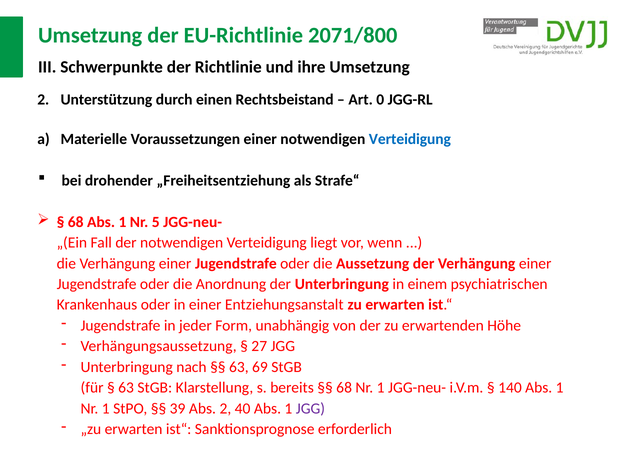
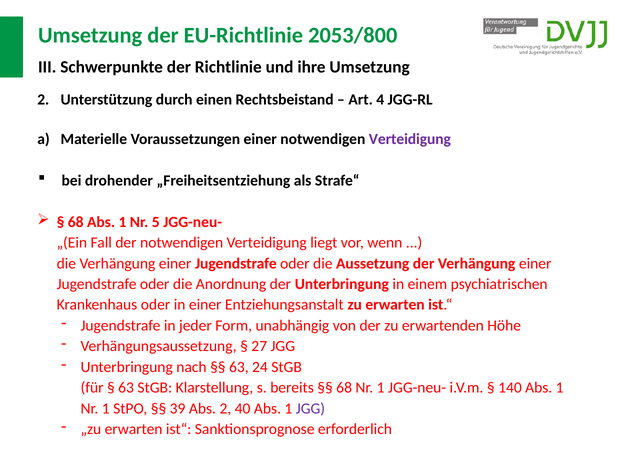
2071/800: 2071/800 -> 2053/800 (353, 35)
0: 0 -> 4 (380, 100)
Verteidigung colour: blue -> purple (410, 139)
69: 69 -> 24 (260, 367)
